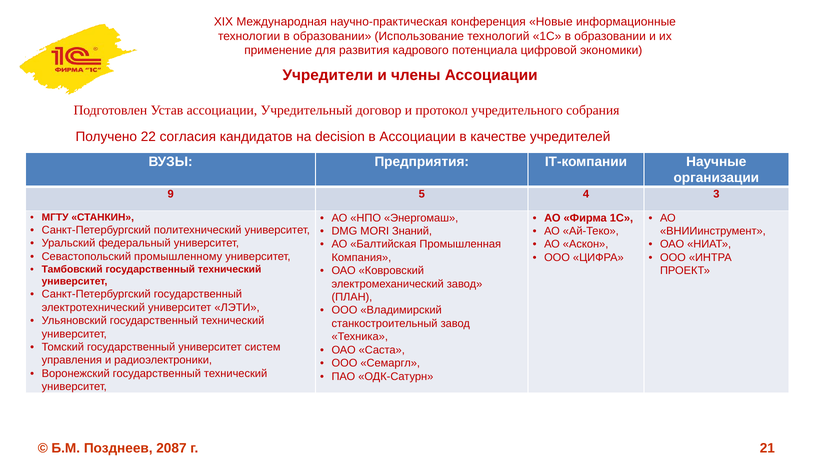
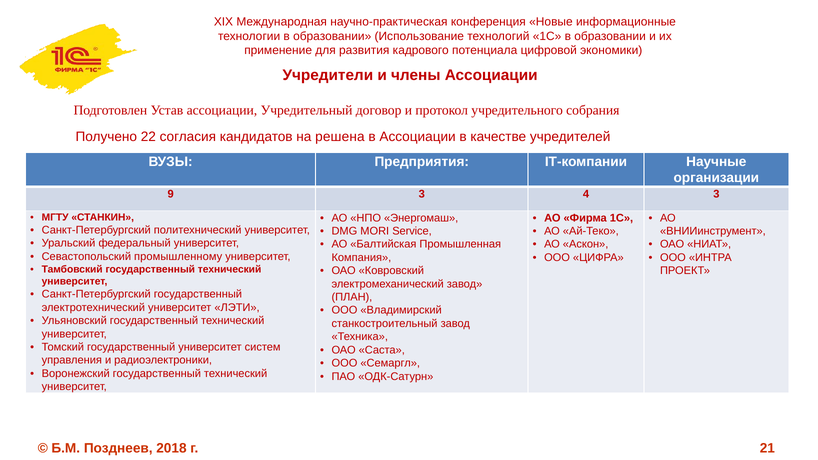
decision: decision -> решена (340, 137)
9 5: 5 -> 3 (422, 194)
Знаний: Знаний -> Service (412, 231)
2087: 2087 -> 2018 (171, 448)
